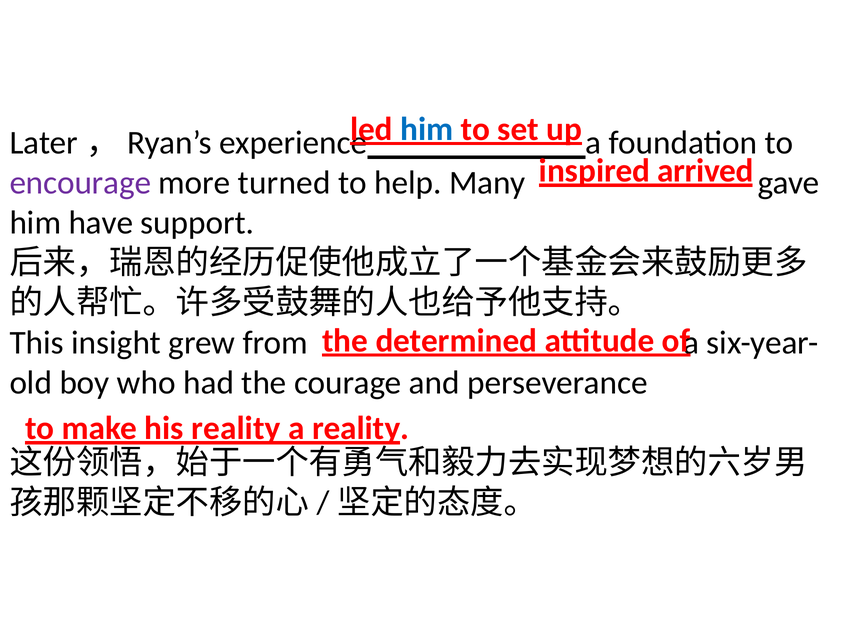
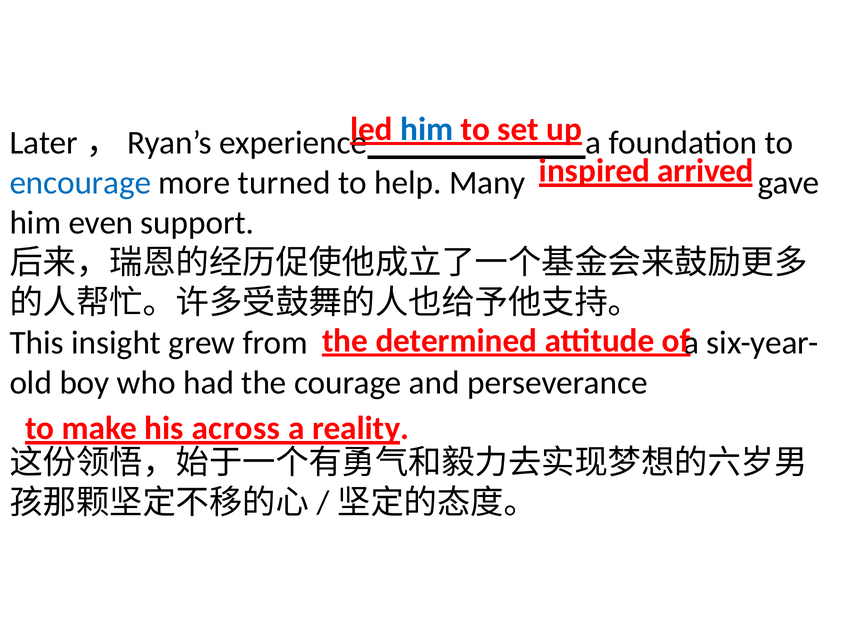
encourage colour: purple -> blue (80, 183)
have: have -> even (101, 223)
his reality: reality -> across (236, 428)
